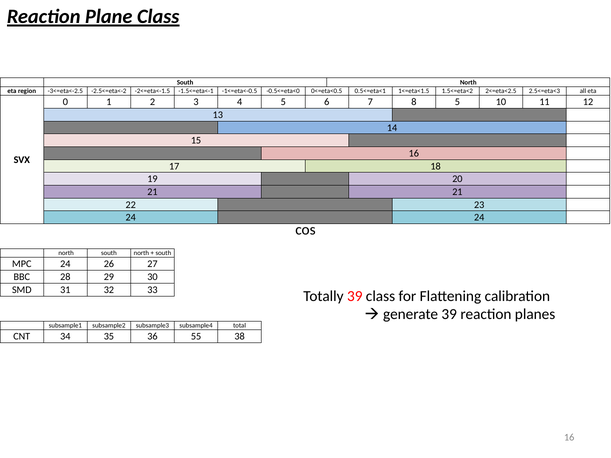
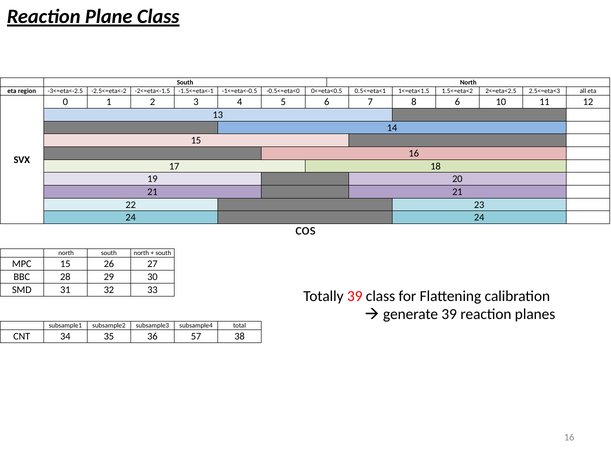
8 5: 5 -> 6 (457, 102)
MPC 24: 24 -> 15 (65, 264)
55: 55 -> 57 (196, 337)
